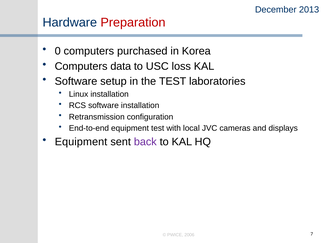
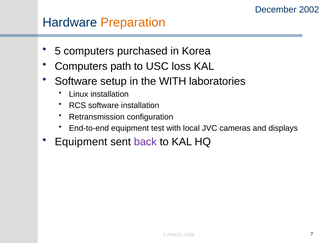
2013: 2013 -> 2002 (309, 10)
Preparation colour: red -> orange (133, 22)
0: 0 -> 5 (58, 51)
data: data -> path (121, 66)
the TEST: TEST -> WITH (173, 81)
